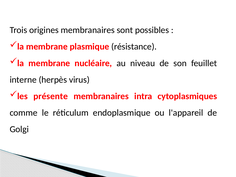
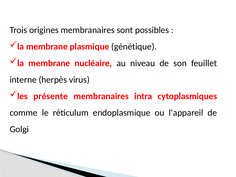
résistance: résistance -> génétique (134, 47)
